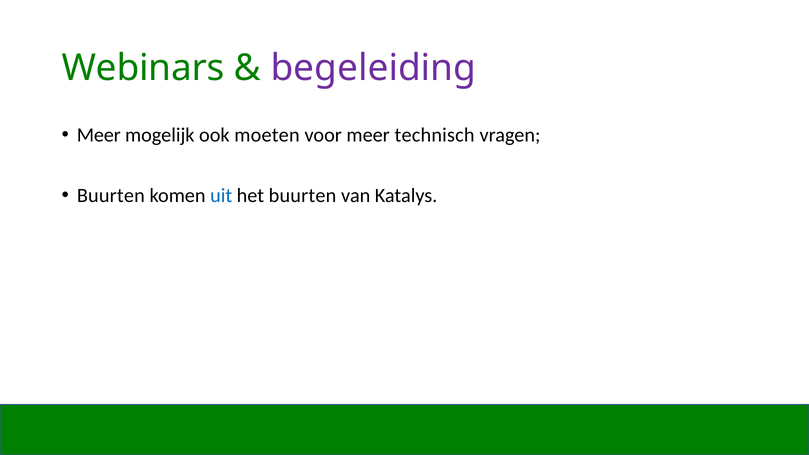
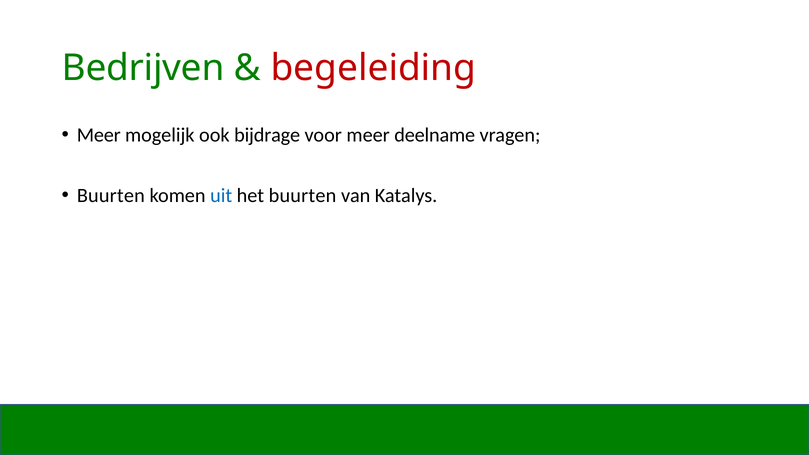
Webinars: Webinars -> Bedrijven (143, 68)
begeleiding colour: purple -> red (373, 68)
moeten: moeten -> bijdrage (267, 135)
technisch: technisch -> deelname (435, 135)
